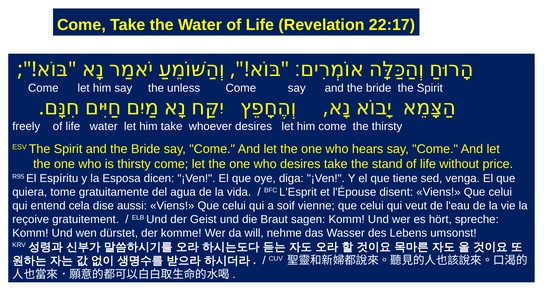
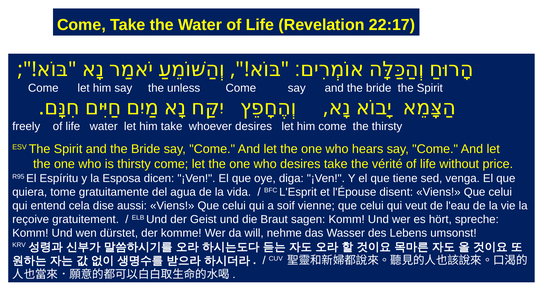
stand: stand -> vérité (387, 164)
